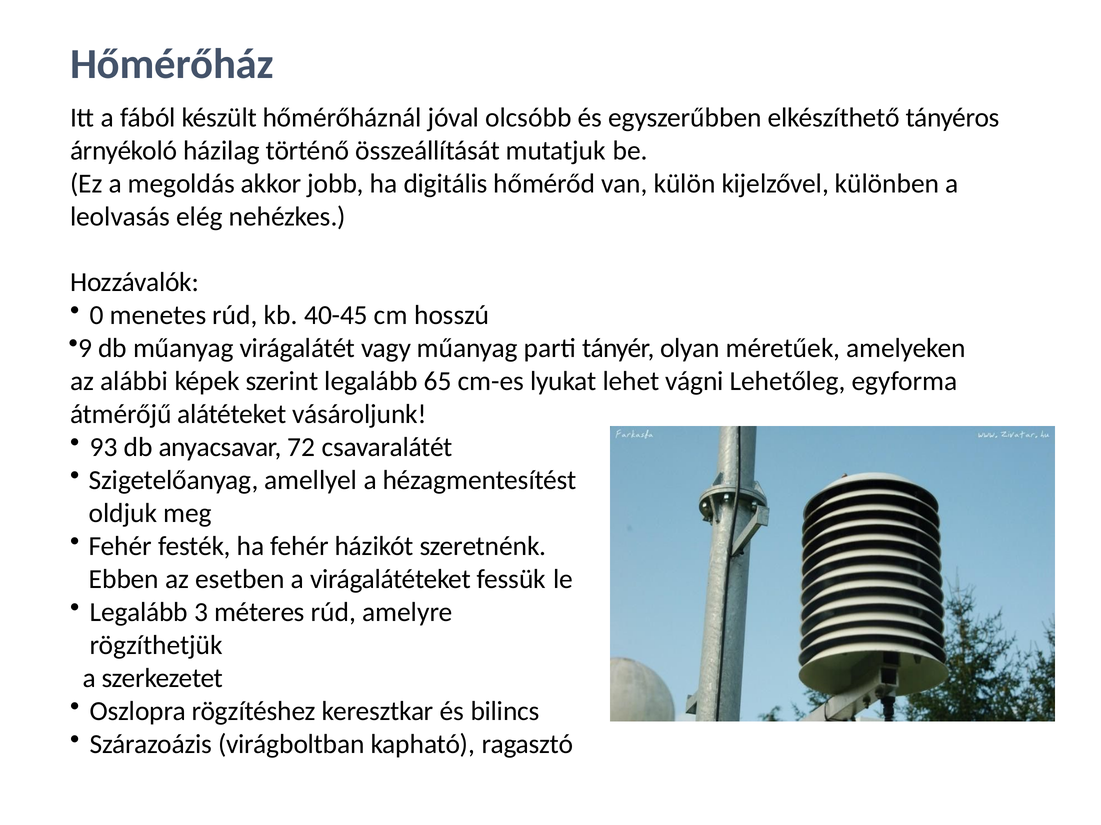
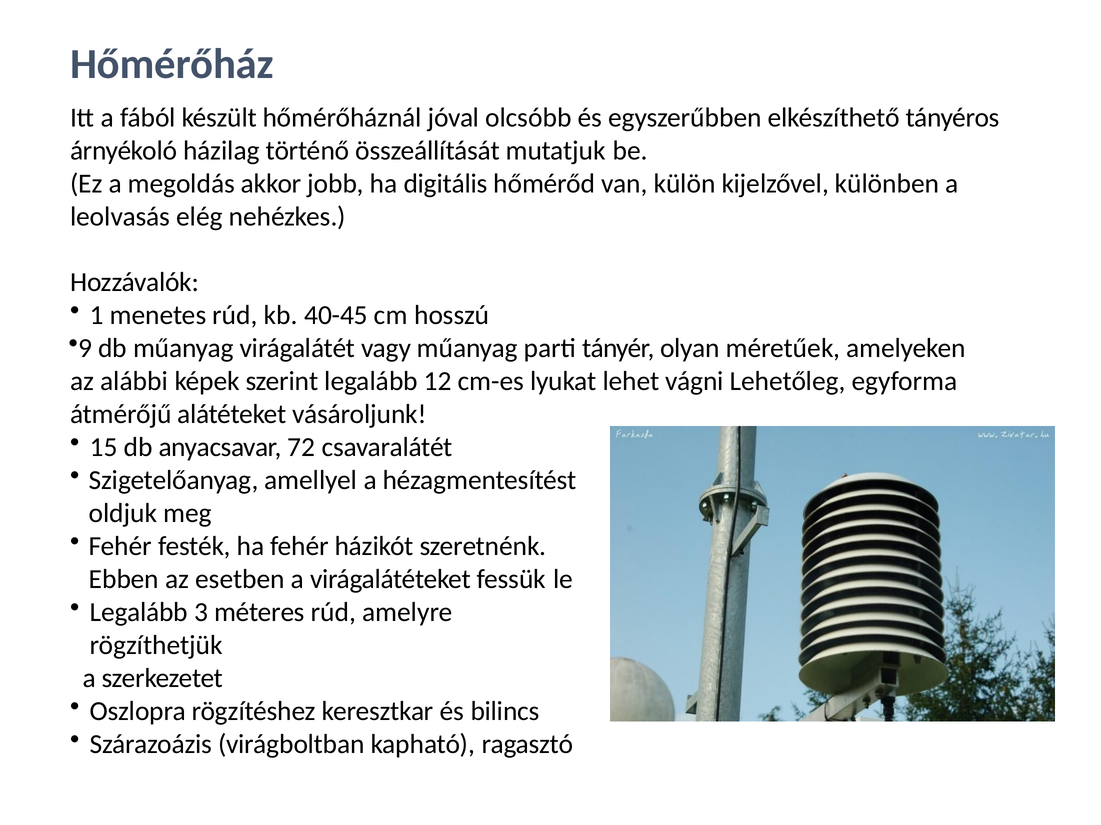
0: 0 -> 1 (97, 316)
65: 65 -> 12 (438, 382)
93: 93 -> 15 (104, 448)
